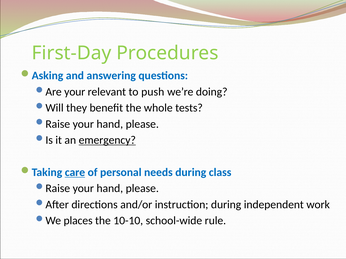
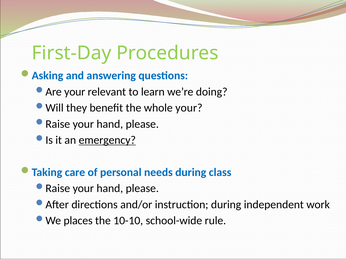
push: push -> learn (153, 92)
whole tests: tests -> your (189, 108)
care underline: present -> none (75, 173)
